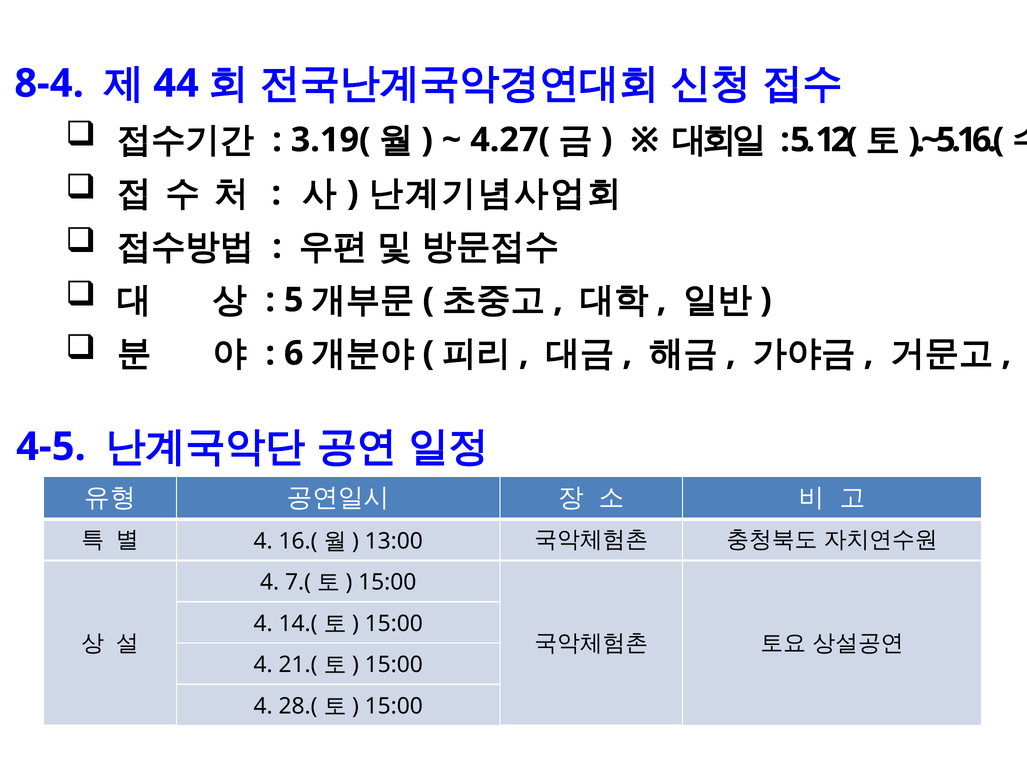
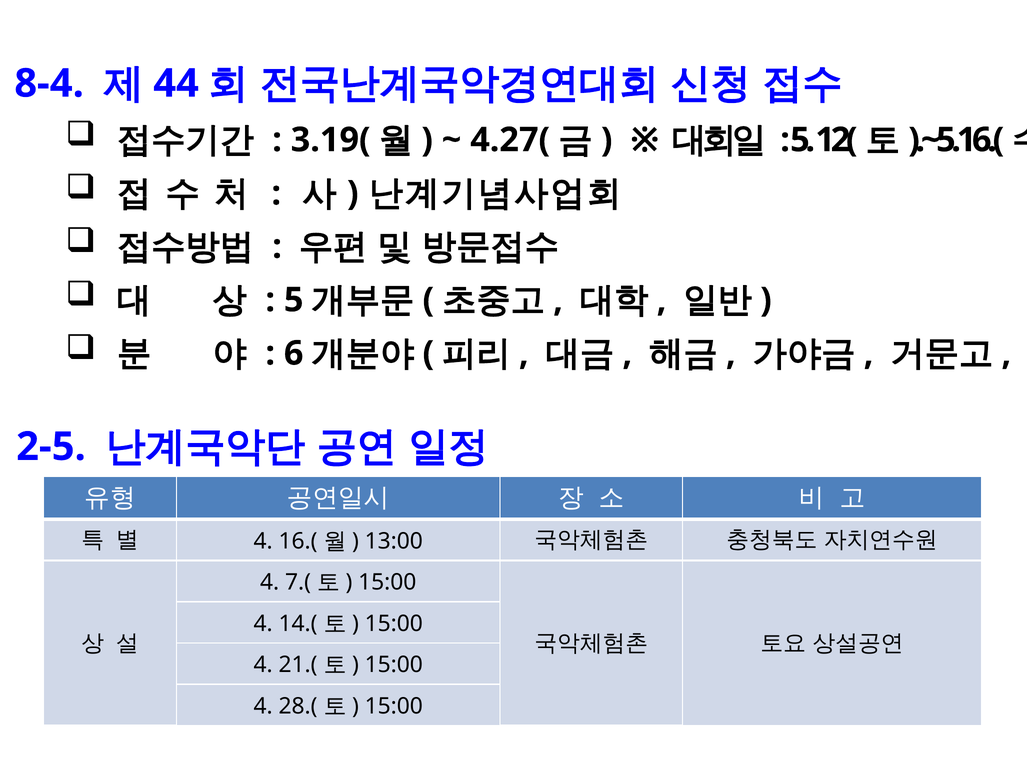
4-5: 4-5 -> 2-5 (51, 447)
